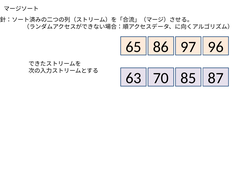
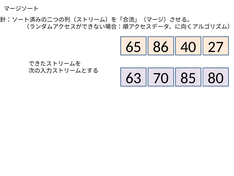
97: 97 -> 40 (188, 47)
96: 96 -> 27 (216, 47)
87: 87 -> 80 (216, 78)
